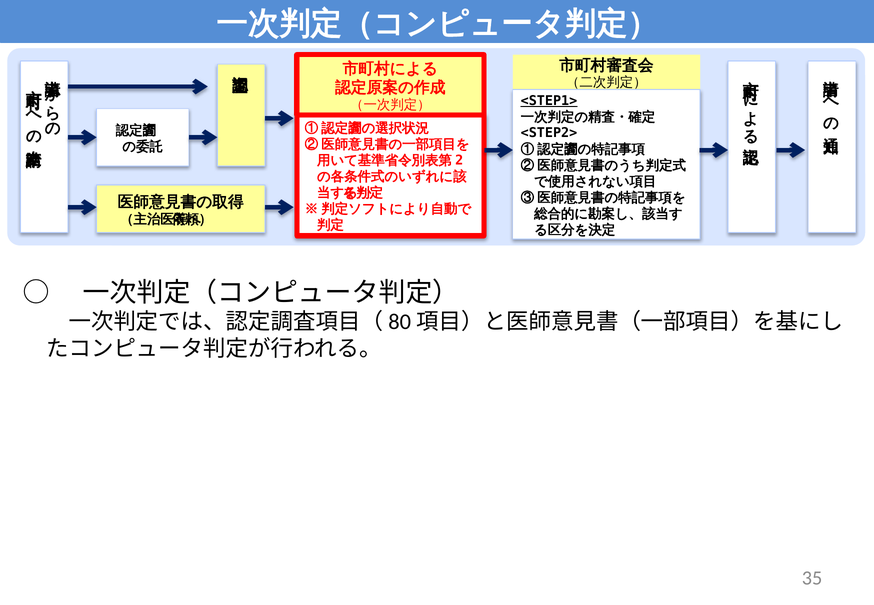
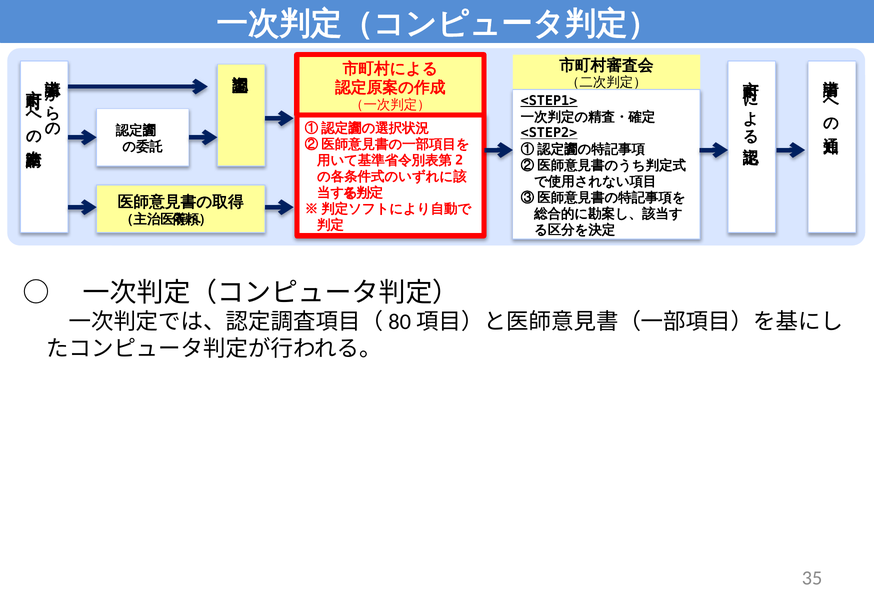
<STEP2> underline: none -> present (549, 133)
